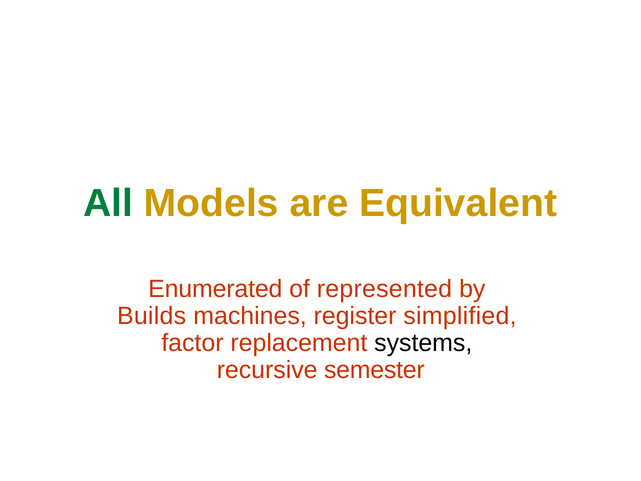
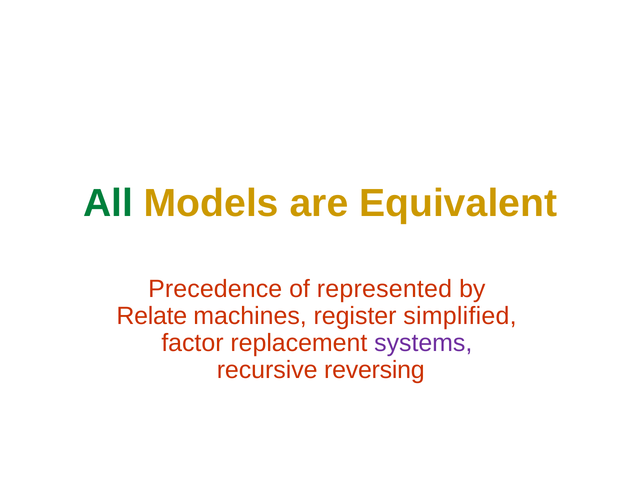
Enumerated: Enumerated -> Precedence (215, 289)
Builds: Builds -> Relate (152, 316)
systems colour: black -> purple (423, 343)
semester: semester -> reversing (374, 370)
